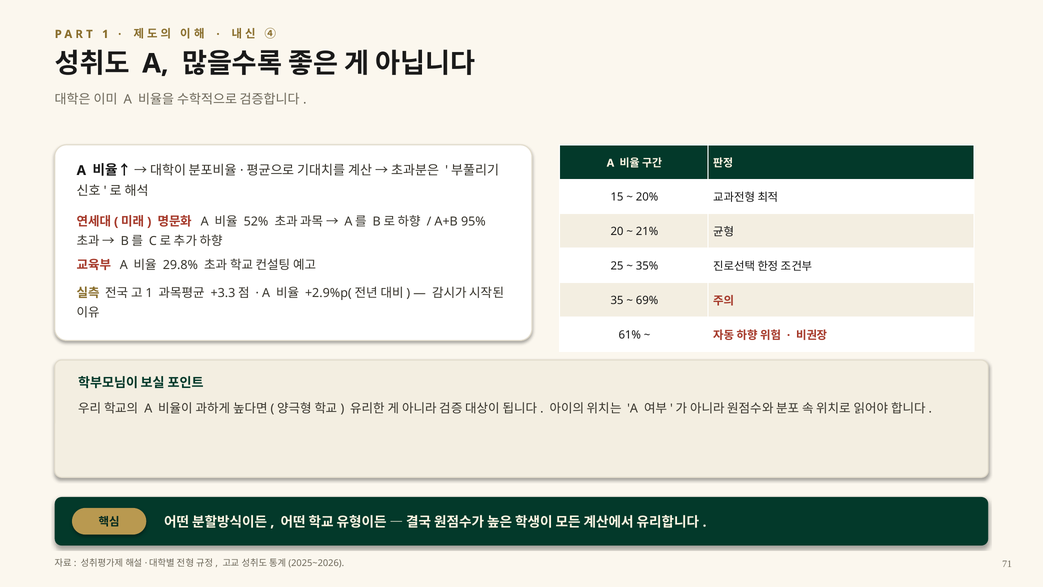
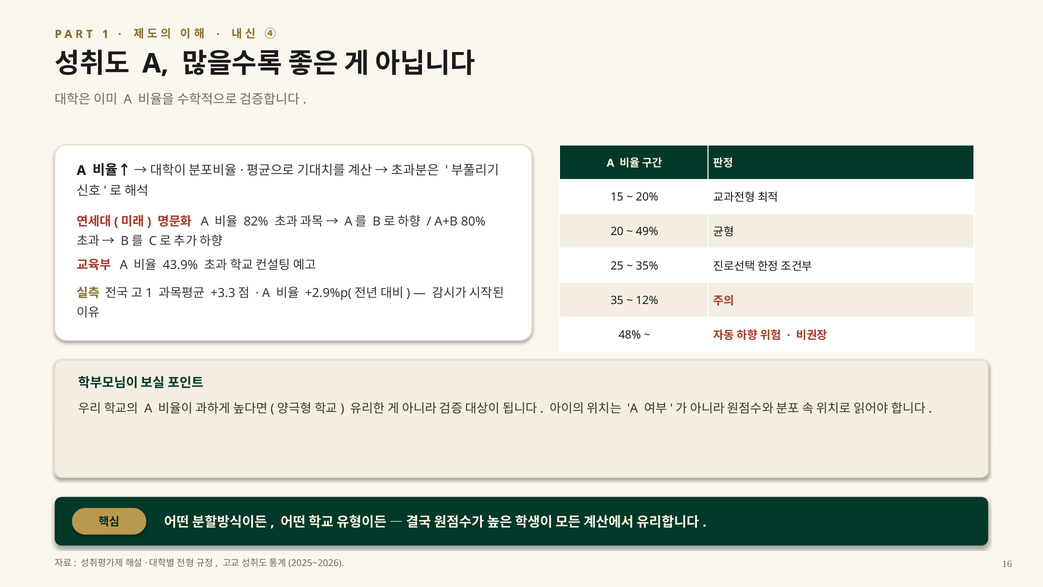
52%: 52% -> 82% (256, 222)
95%: 95% -> 80% (473, 222)
21%: 21% -> 49% (647, 231)
29.8%: 29.8% -> 43.9% (180, 265)
69%: 69% -> 12% (647, 300)
61%: 61% -> 48% (630, 335)
71: 71 -> 16 (1007, 564)
